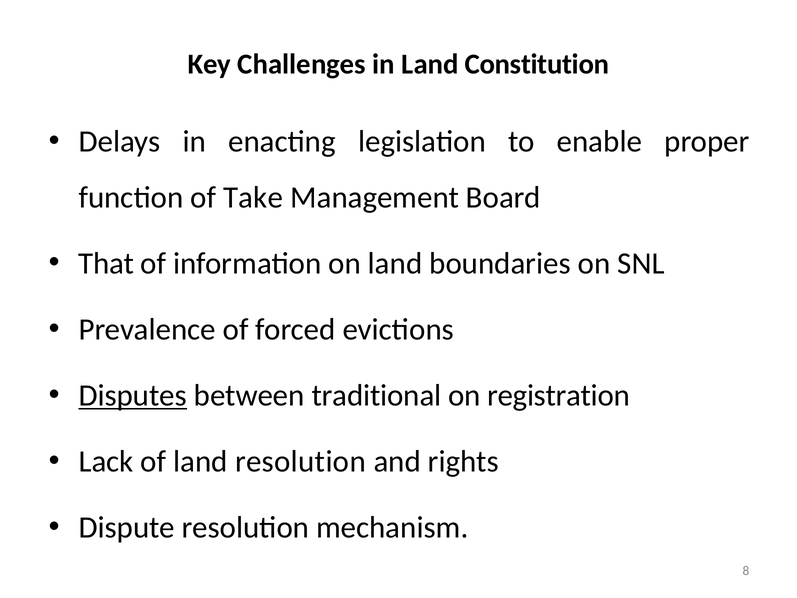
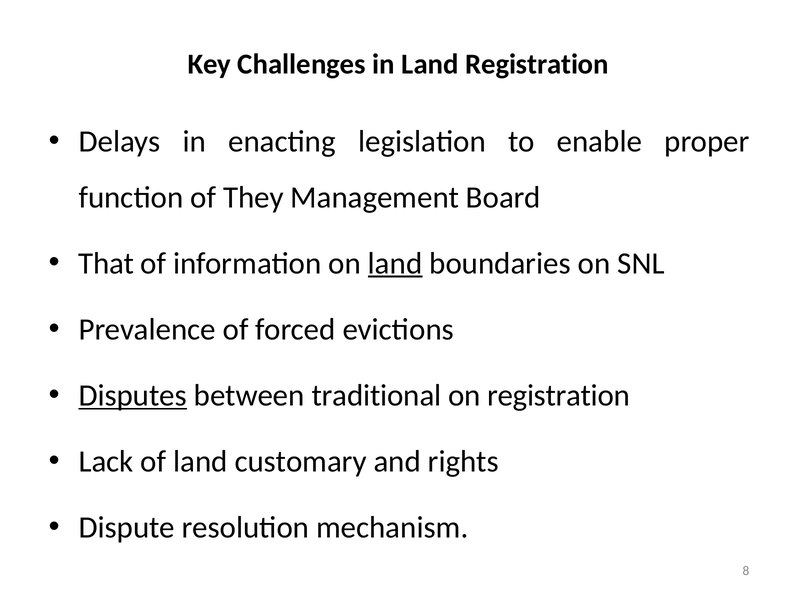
Land Constitution: Constitution -> Registration (537, 64)
Take: Take -> They (253, 197)
land underline: none -> present (395, 263)
land resolution: resolution -> customary (301, 461)
